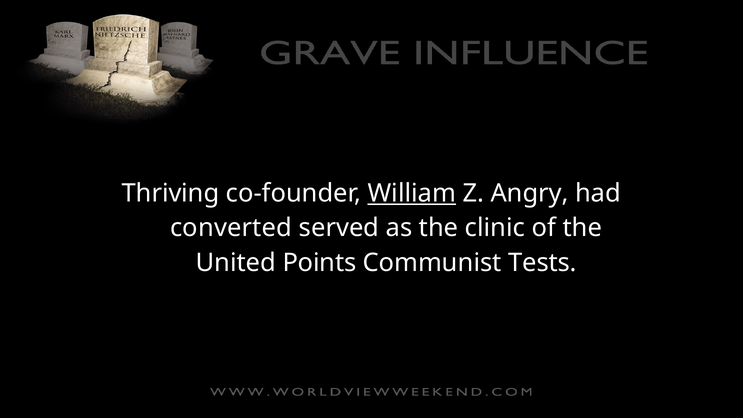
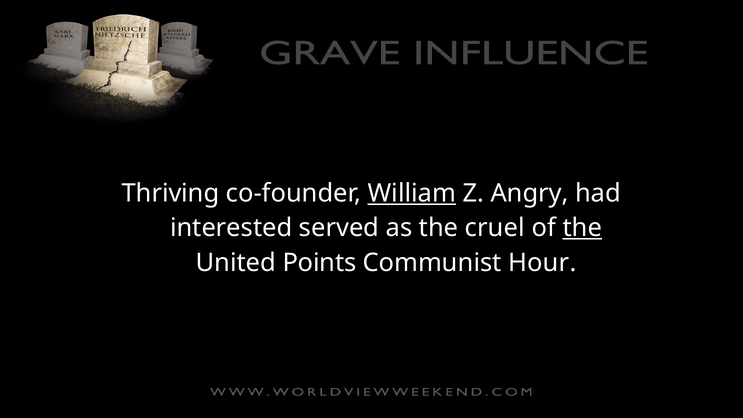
converted: converted -> interested (231, 228)
clinic: clinic -> cruel (495, 228)
the underline: none -> present (582, 228)
Tests: Tests -> Hour (542, 263)
